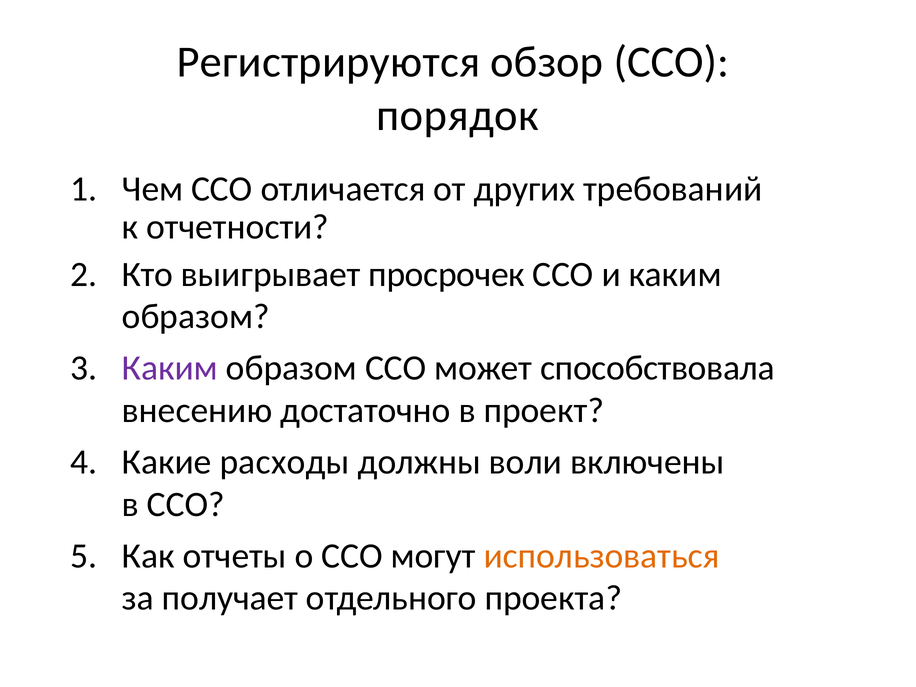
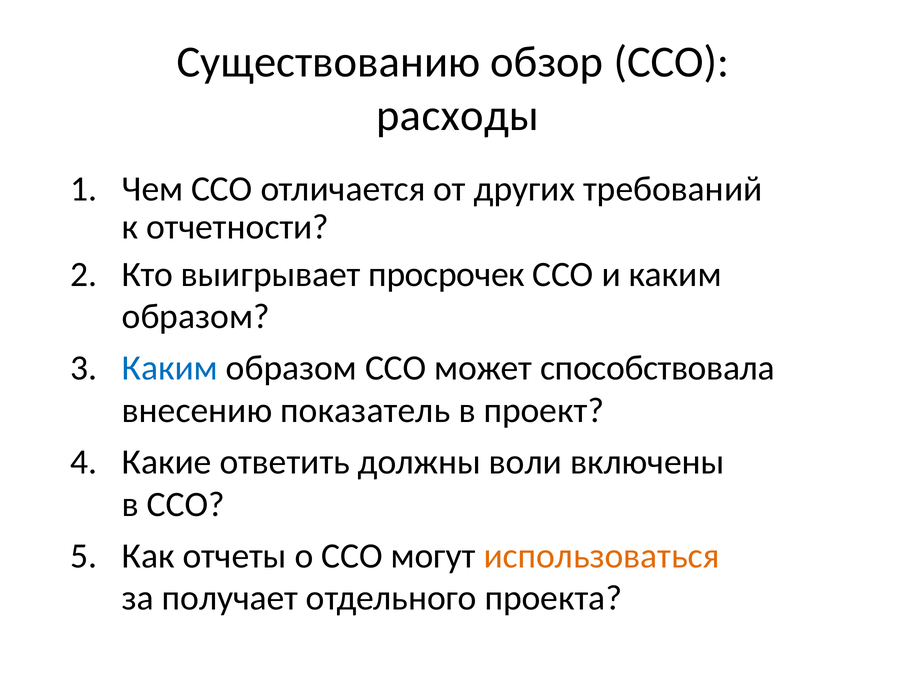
Регистрируются: Регистрируются -> Существованию (328, 62)
порядок: порядок -> расходы (458, 115)
Каким colour: purple -> blue (170, 368)
достаточно: достаточно -> показатель (365, 411)
расходы: расходы -> ответить (285, 462)
